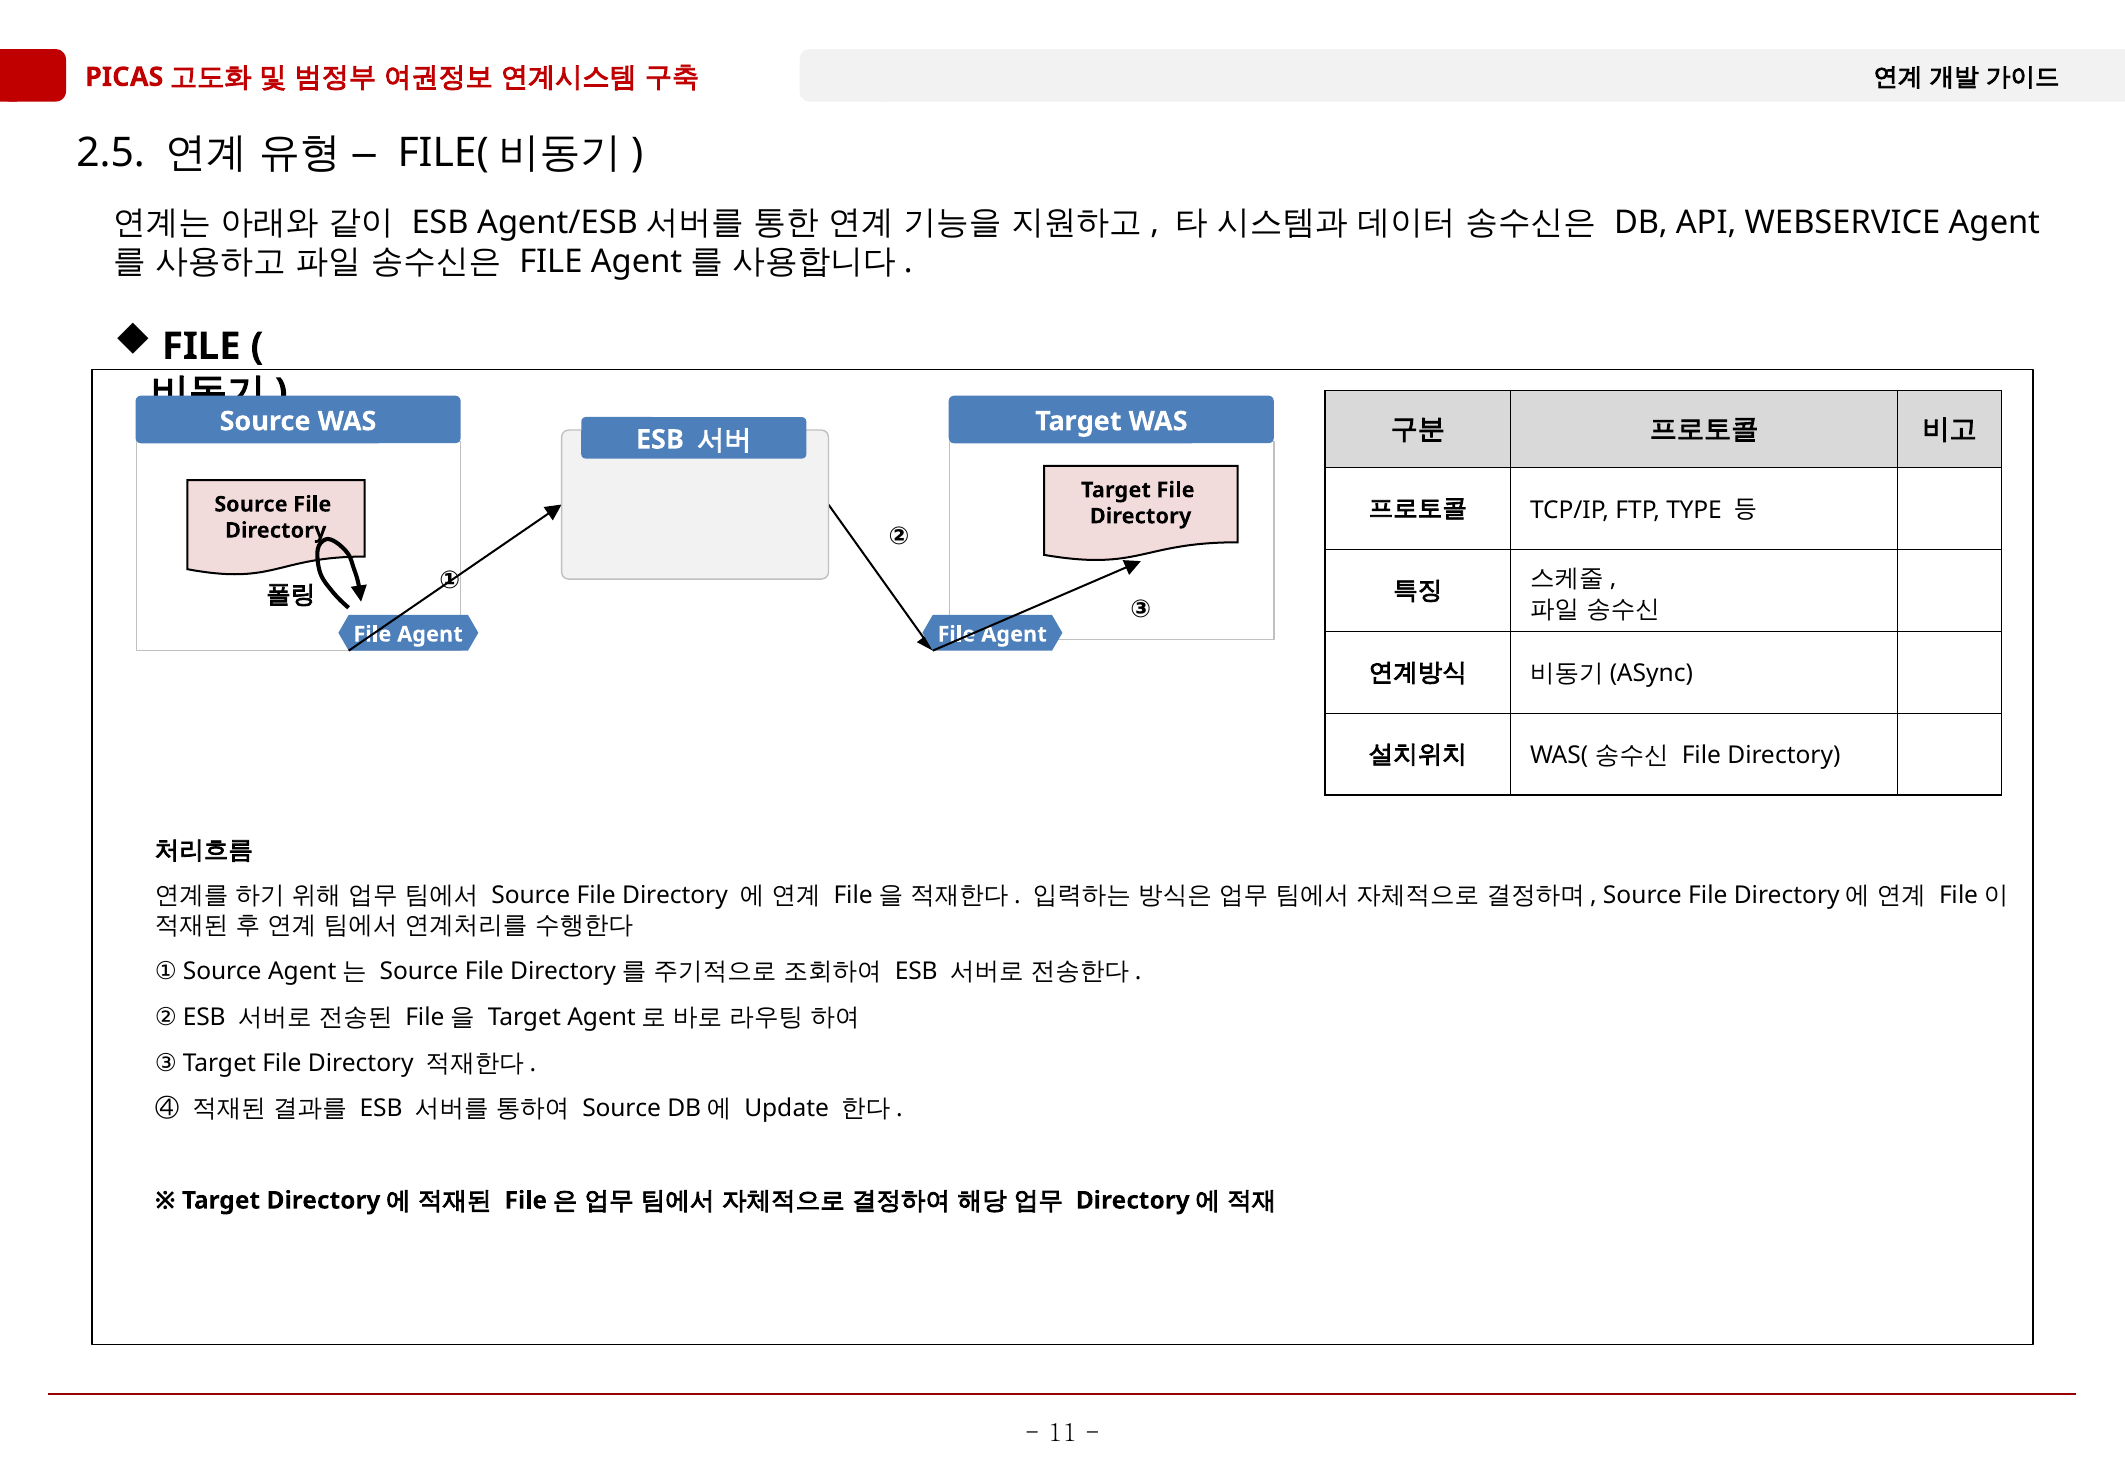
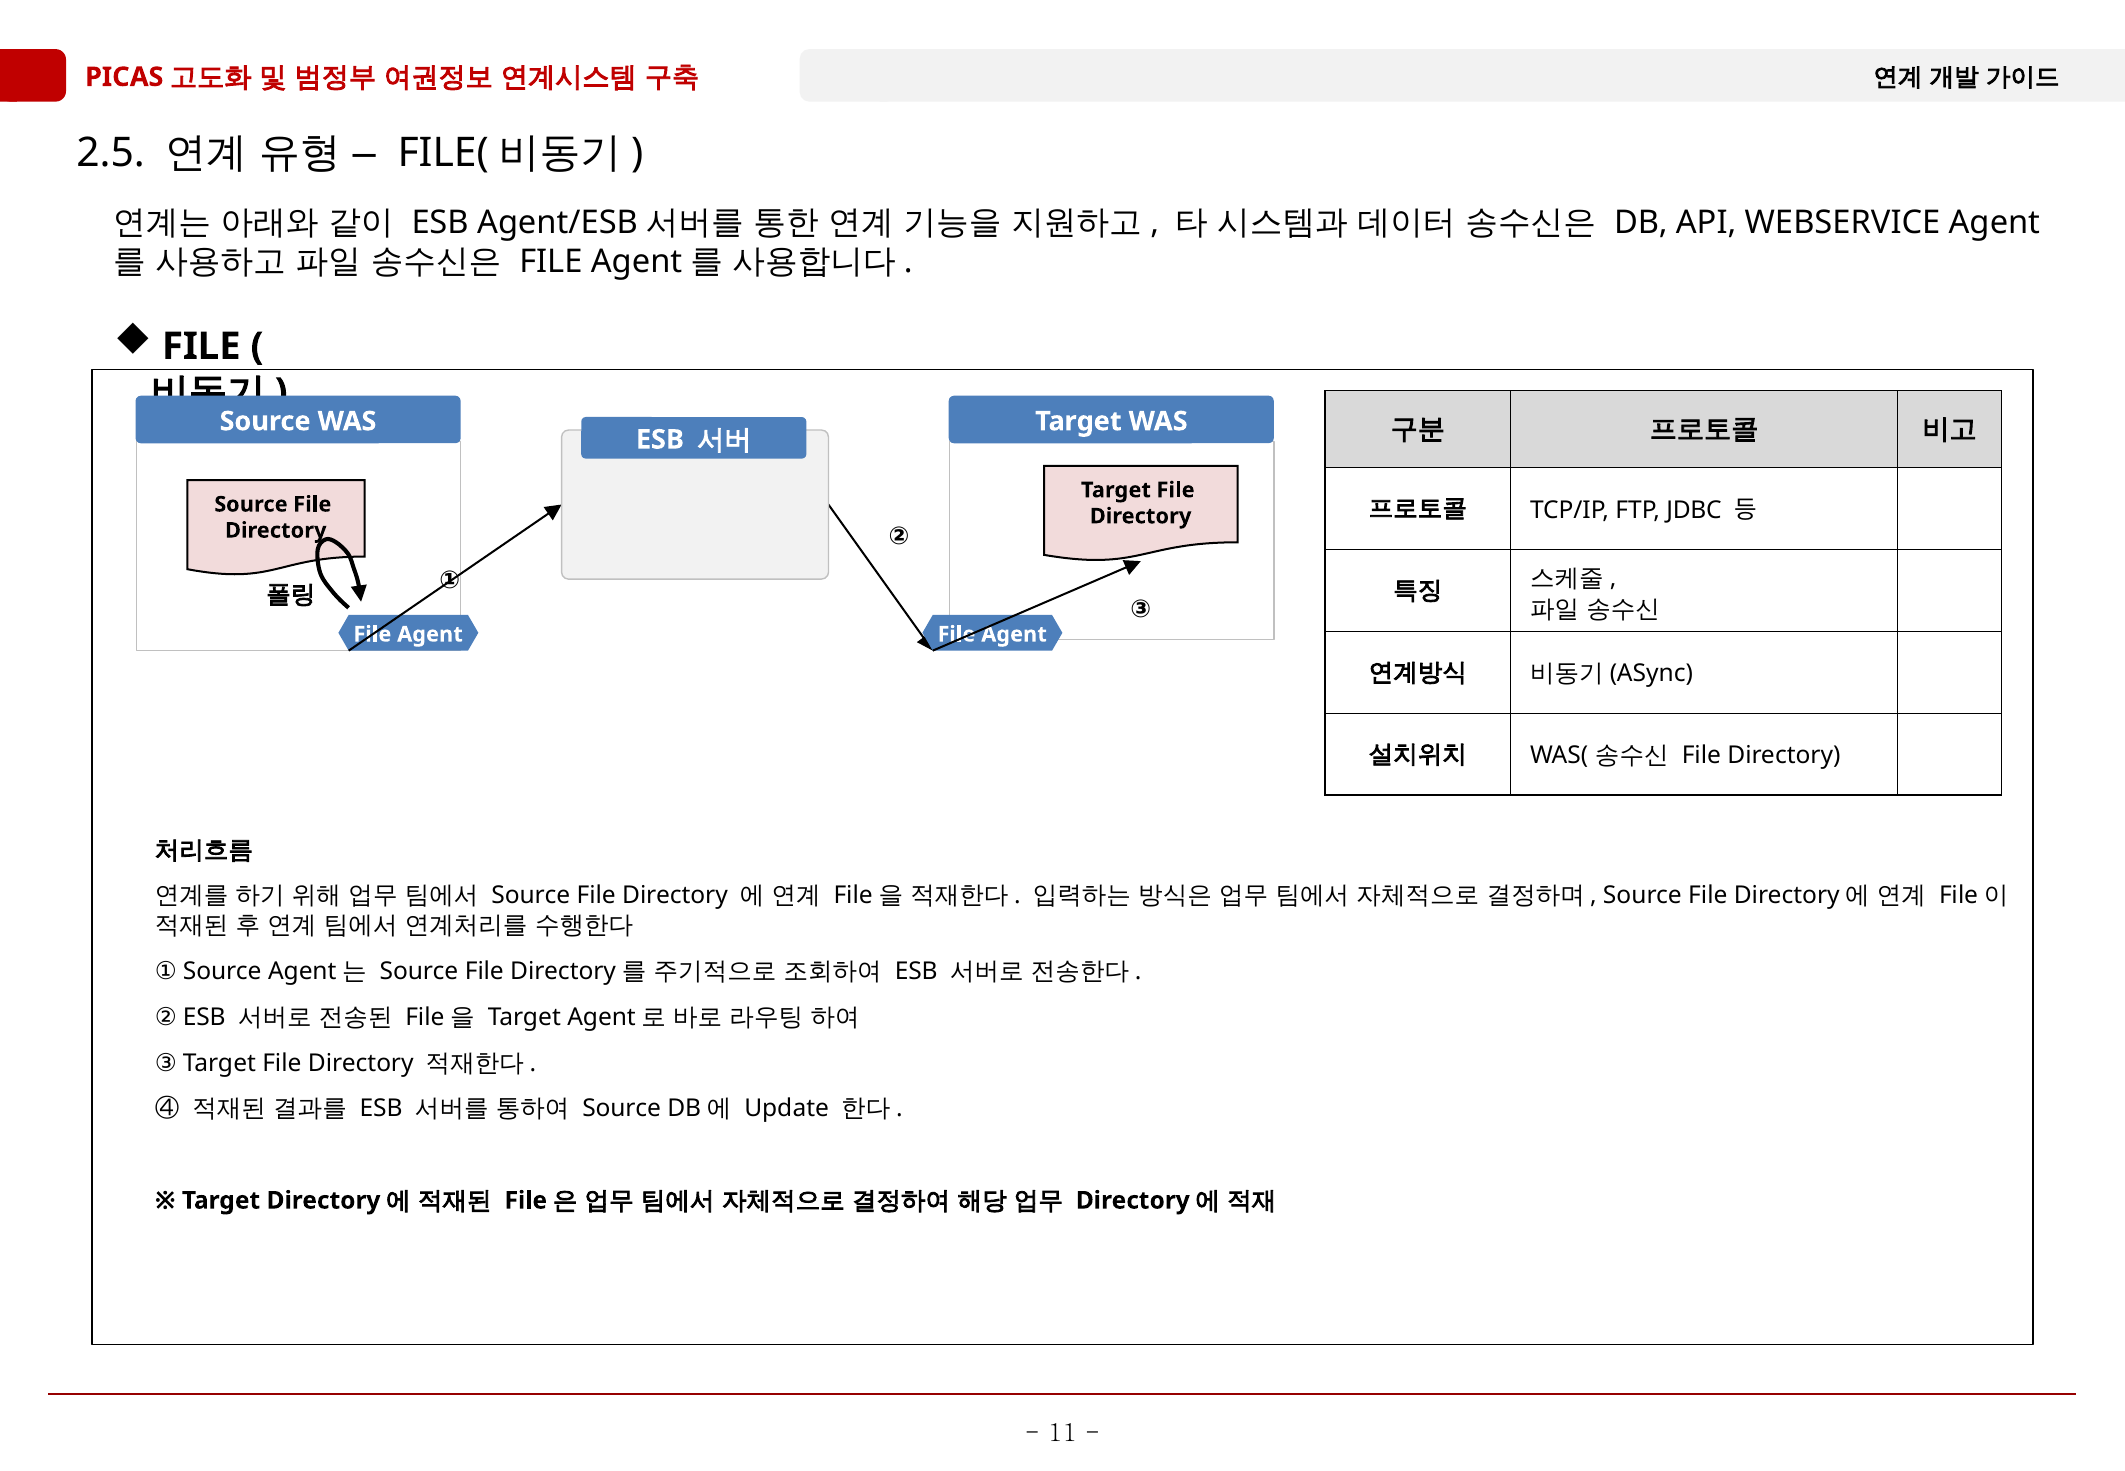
TYPE: TYPE -> JDBC (1694, 511)
